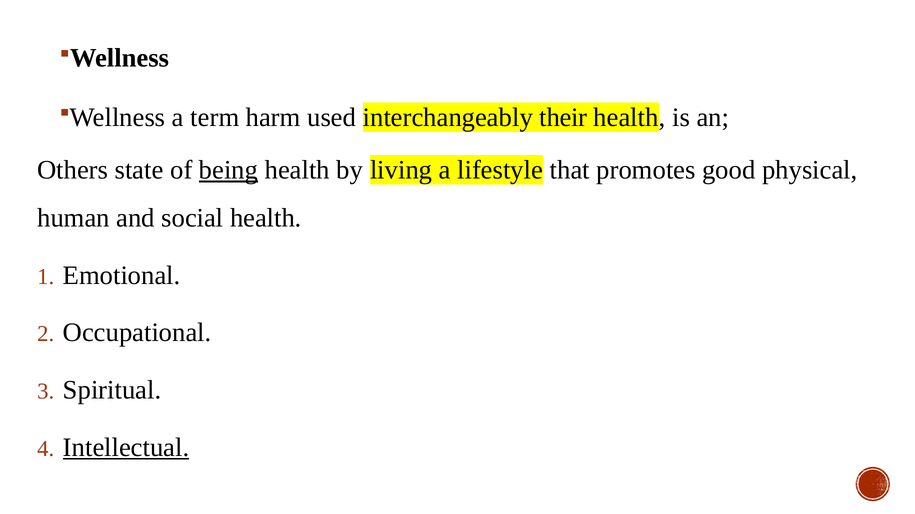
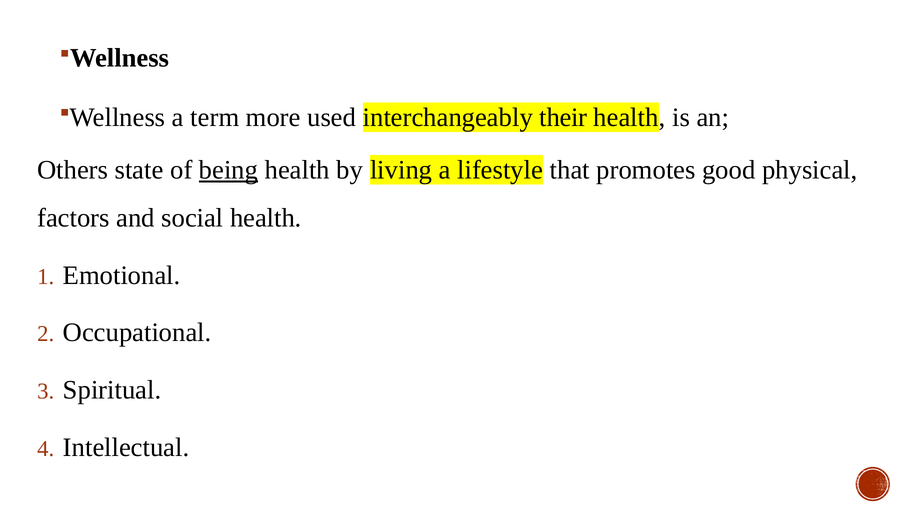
harm: harm -> more (273, 118)
human: human -> factors (73, 218)
Intellectual underline: present -> none (126, 448)
